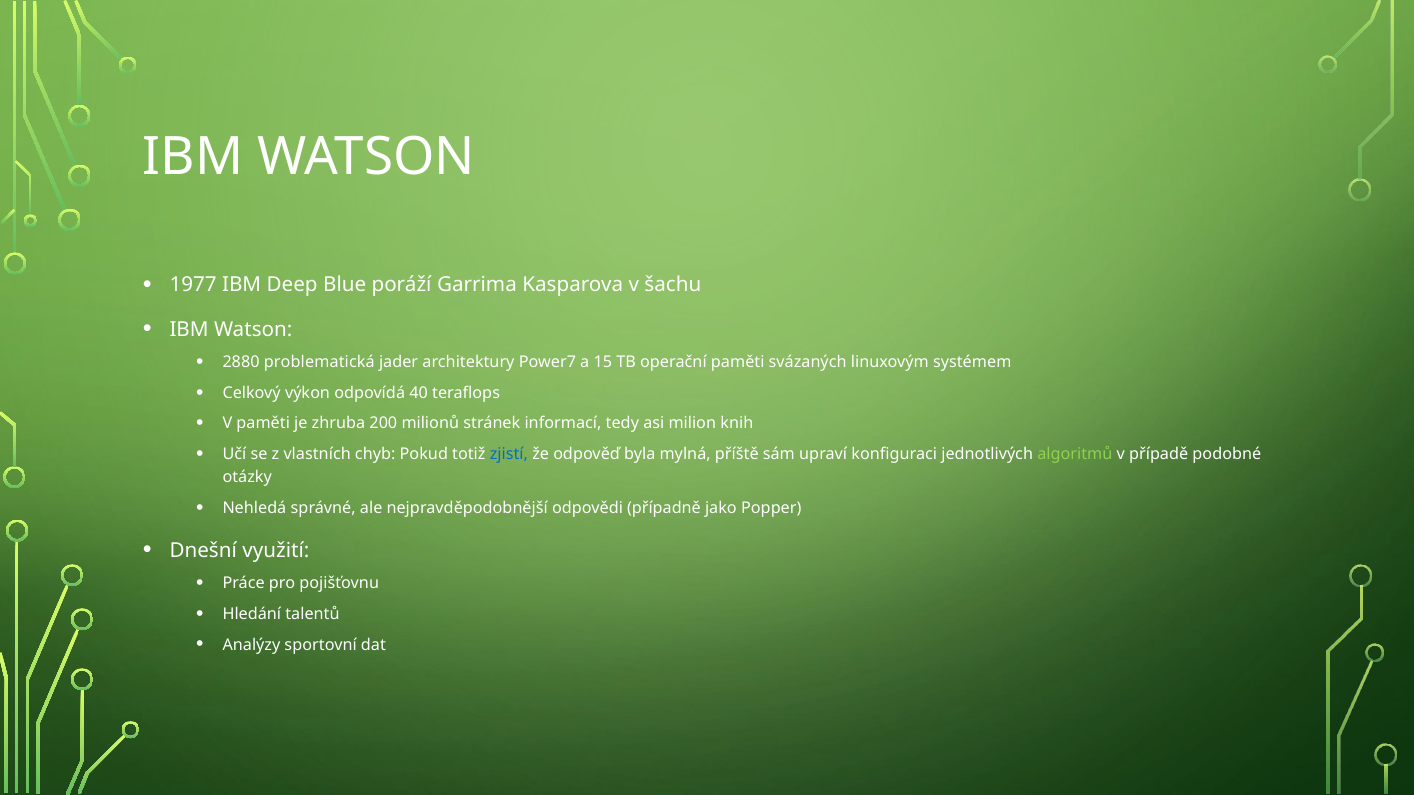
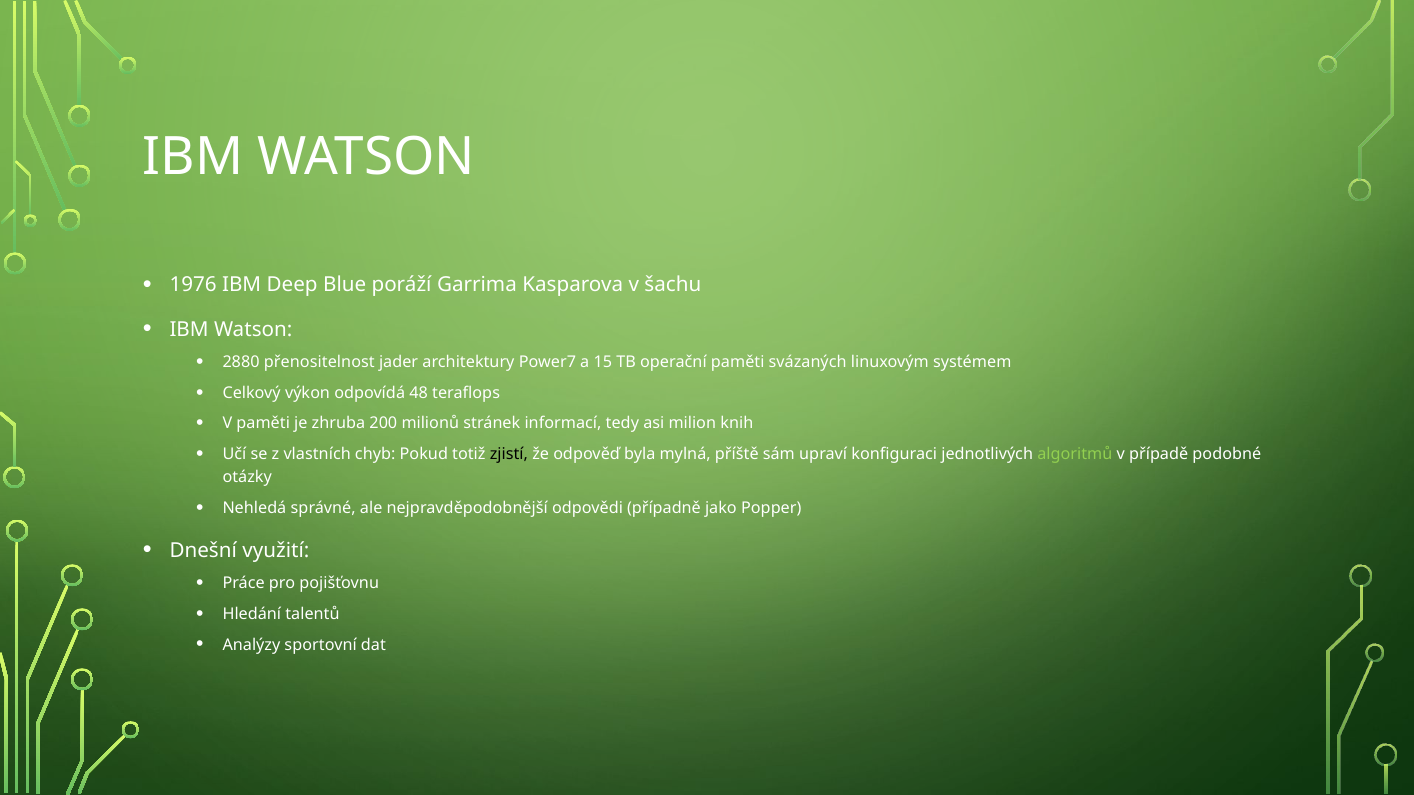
1977: 1977 -> 1976 (193, 285)
problematická: problematická -> přenositelnost (319, 362)
40: 40 -> 48 (419, 393)
zjistí colour: blue -> black (509, 454)
